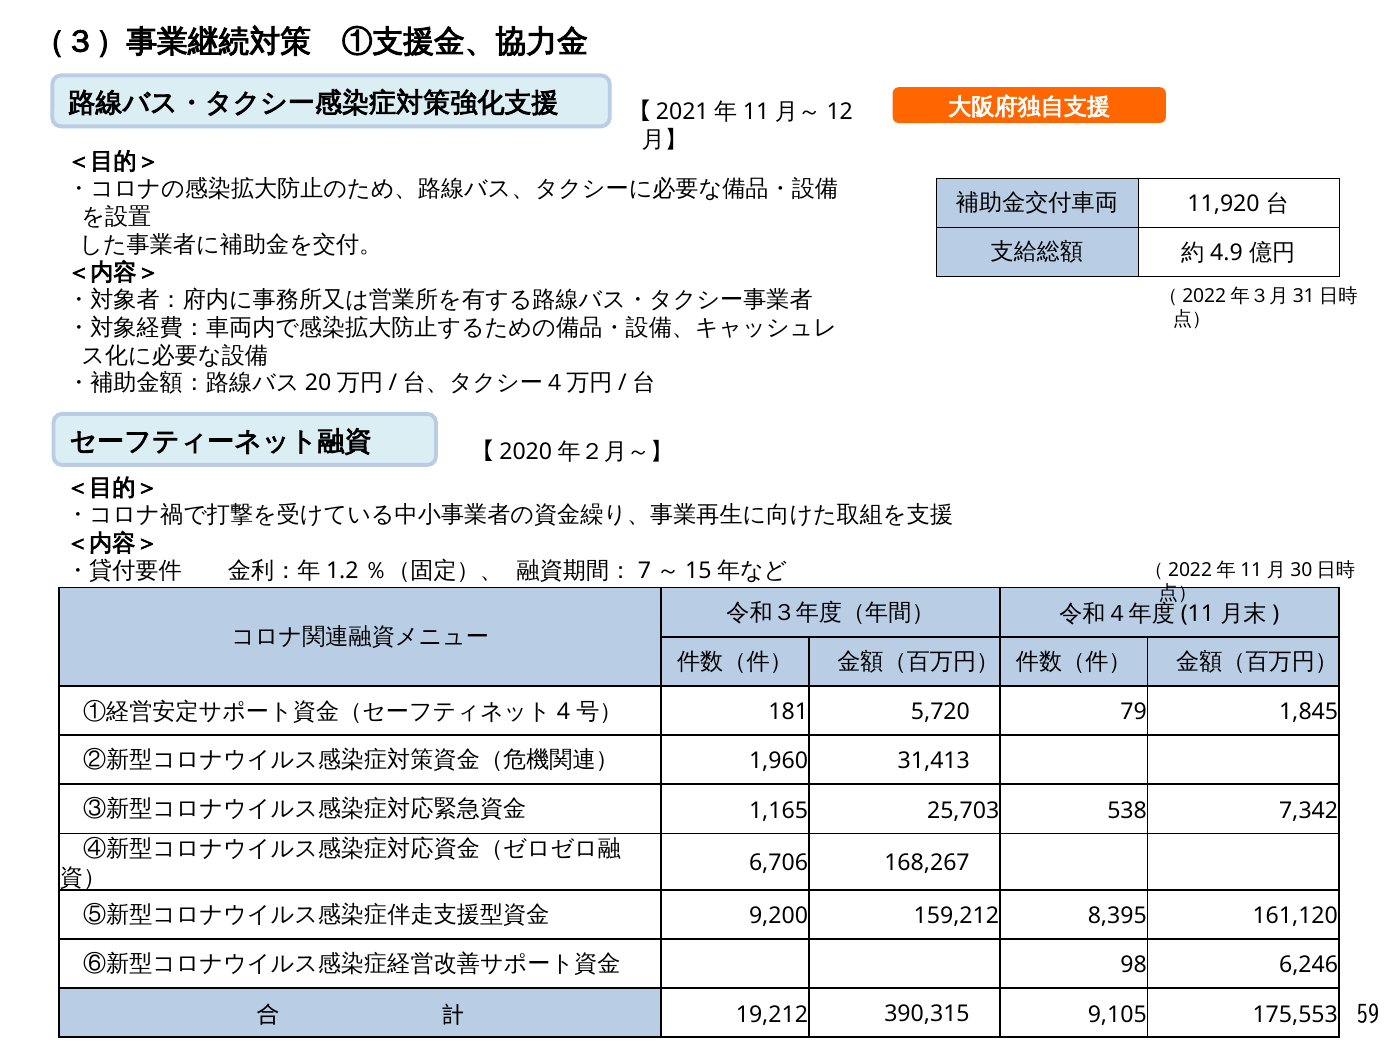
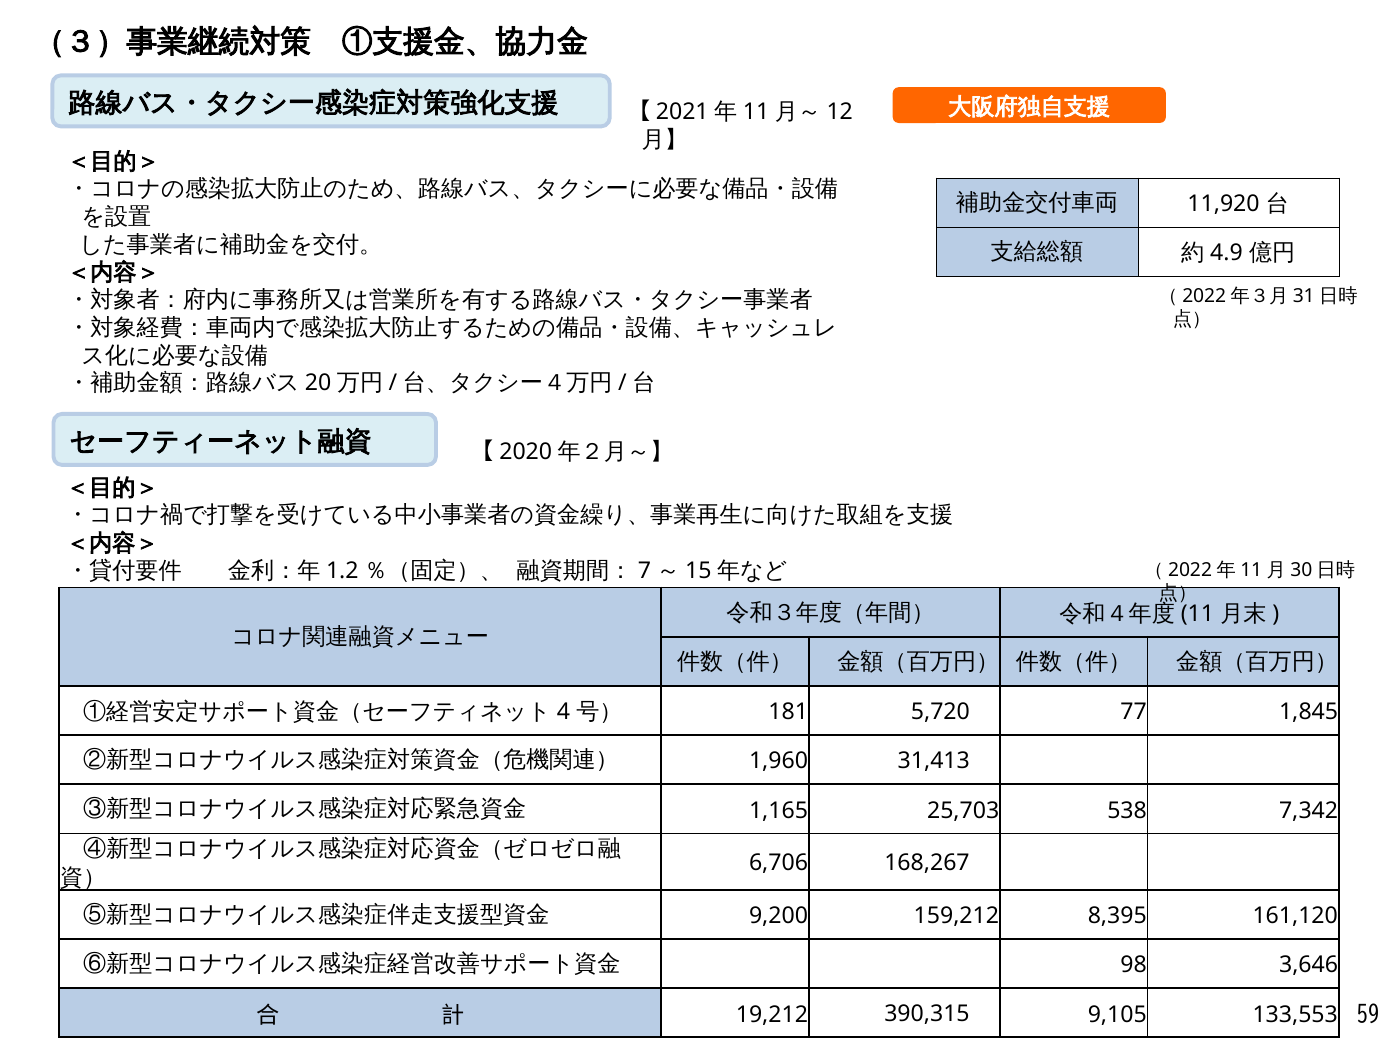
79: 79 -> 77 (1134, 712)
6,246: 6,246 -> 3,646 (1309, 965)
175,553: 175,553 -> 133,553 (1295, 1014)
